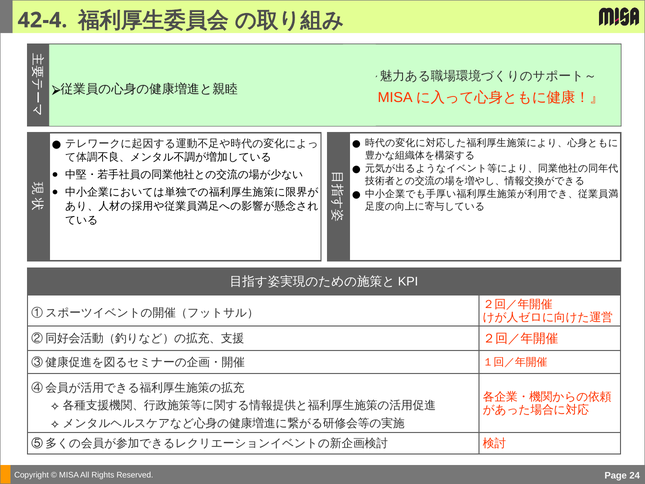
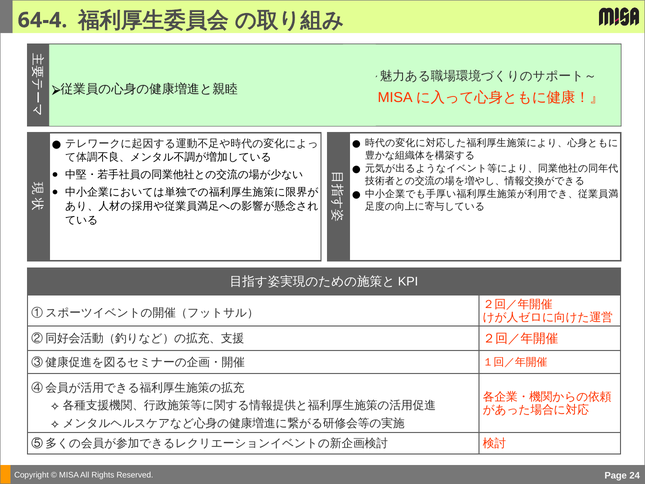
42-4: 42-4 -> 64-4 (42, 20)
